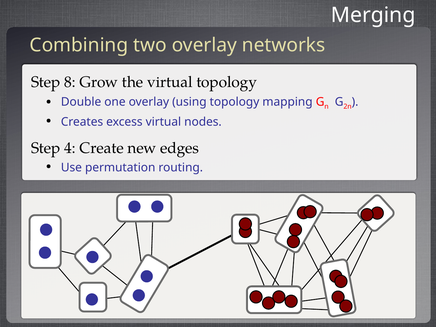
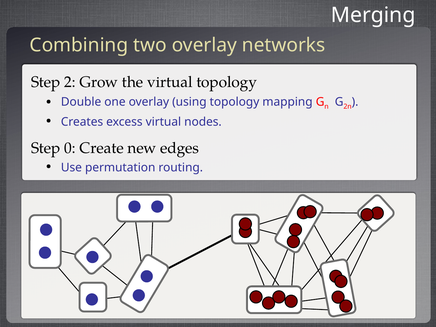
8: 8 -> 2 (70, 82)
4: 4 -> 0 (70, 148)
